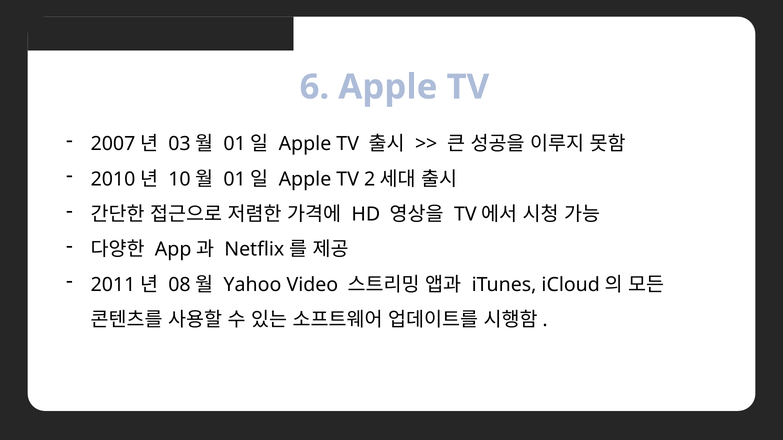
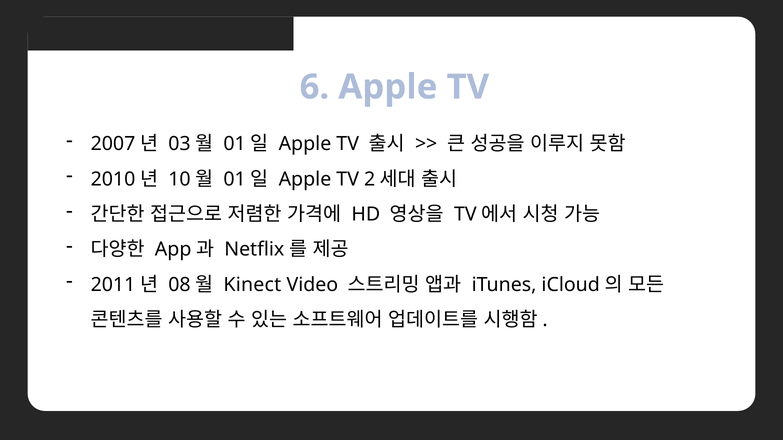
Yahoo: Yahoo -> Kinect (252, 285)
